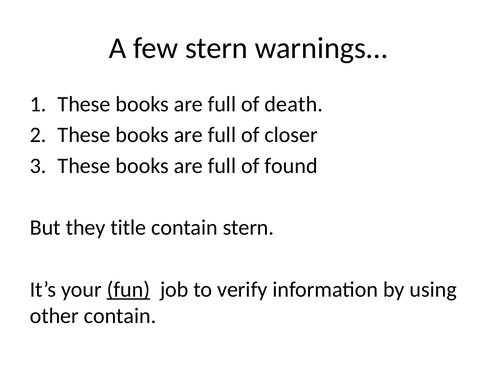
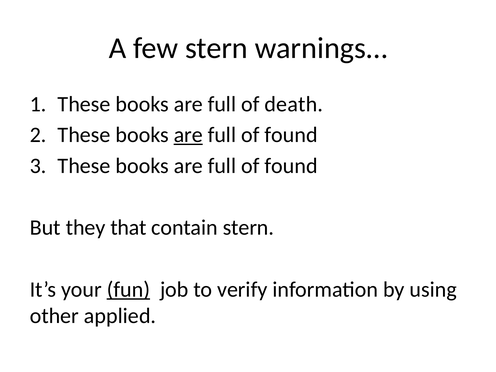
are underline: none -> present (188, 135)
closer: closer -> found (291, 135)
title: title -> that (128, 228)
other contain: contain -> applied (120, 316)
